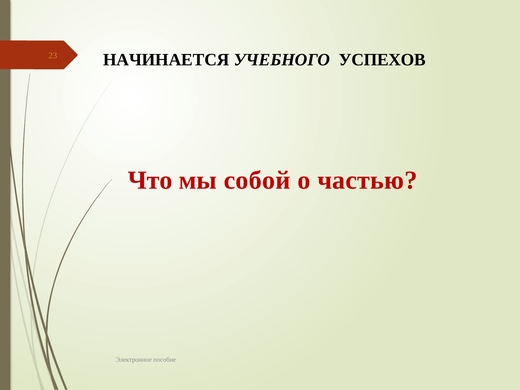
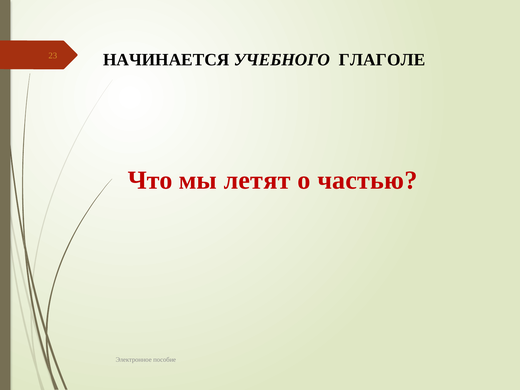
УСПЕХОВ: УСПЕХОВ -> ГЛАГОЛЕ (382, 60)
собой: собой -> летят (257, 180)
